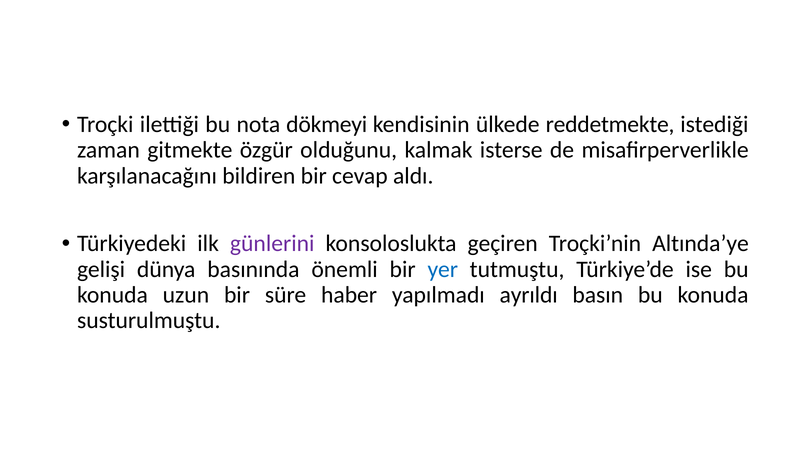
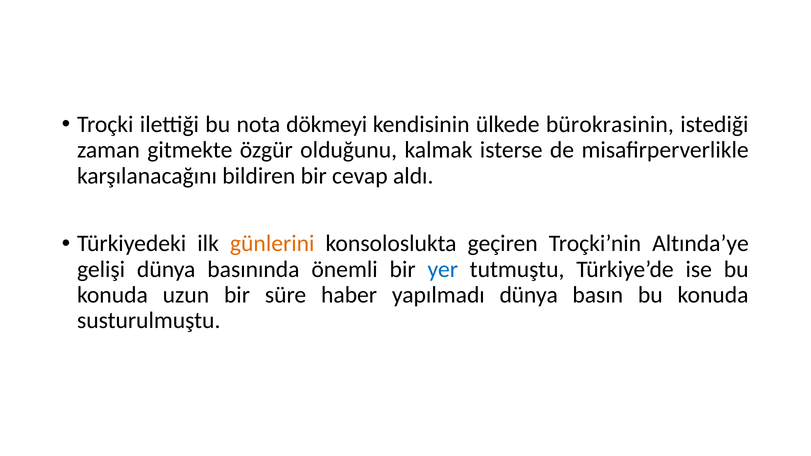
reddetmekte: reddetmekte -> bürokrasinin (610, 125)
günlerini colour: purple -> orange (272, 244)
yapılmadı ayrıldı: ayrıldı -> dünya (529, 295)
